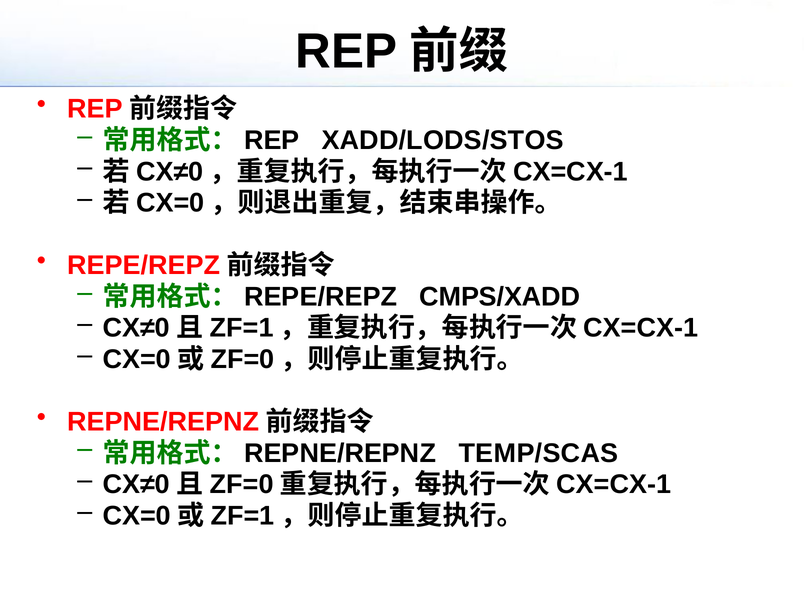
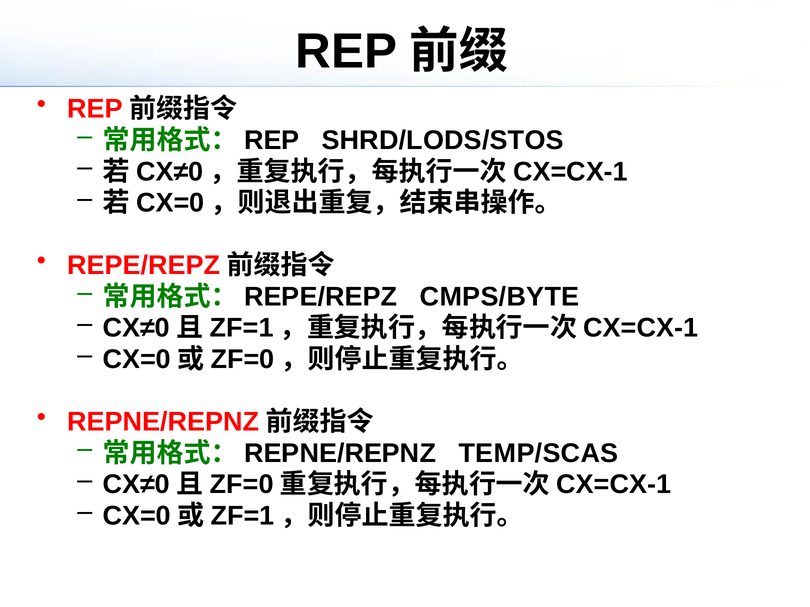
XADD/LODS/STOS: XADD/LODS/STOS -> SHRD/LODS/STOS (443, 140)
CMPS/XADD: CMPS/XADD -> CMPS/BYTE (500, 297)
